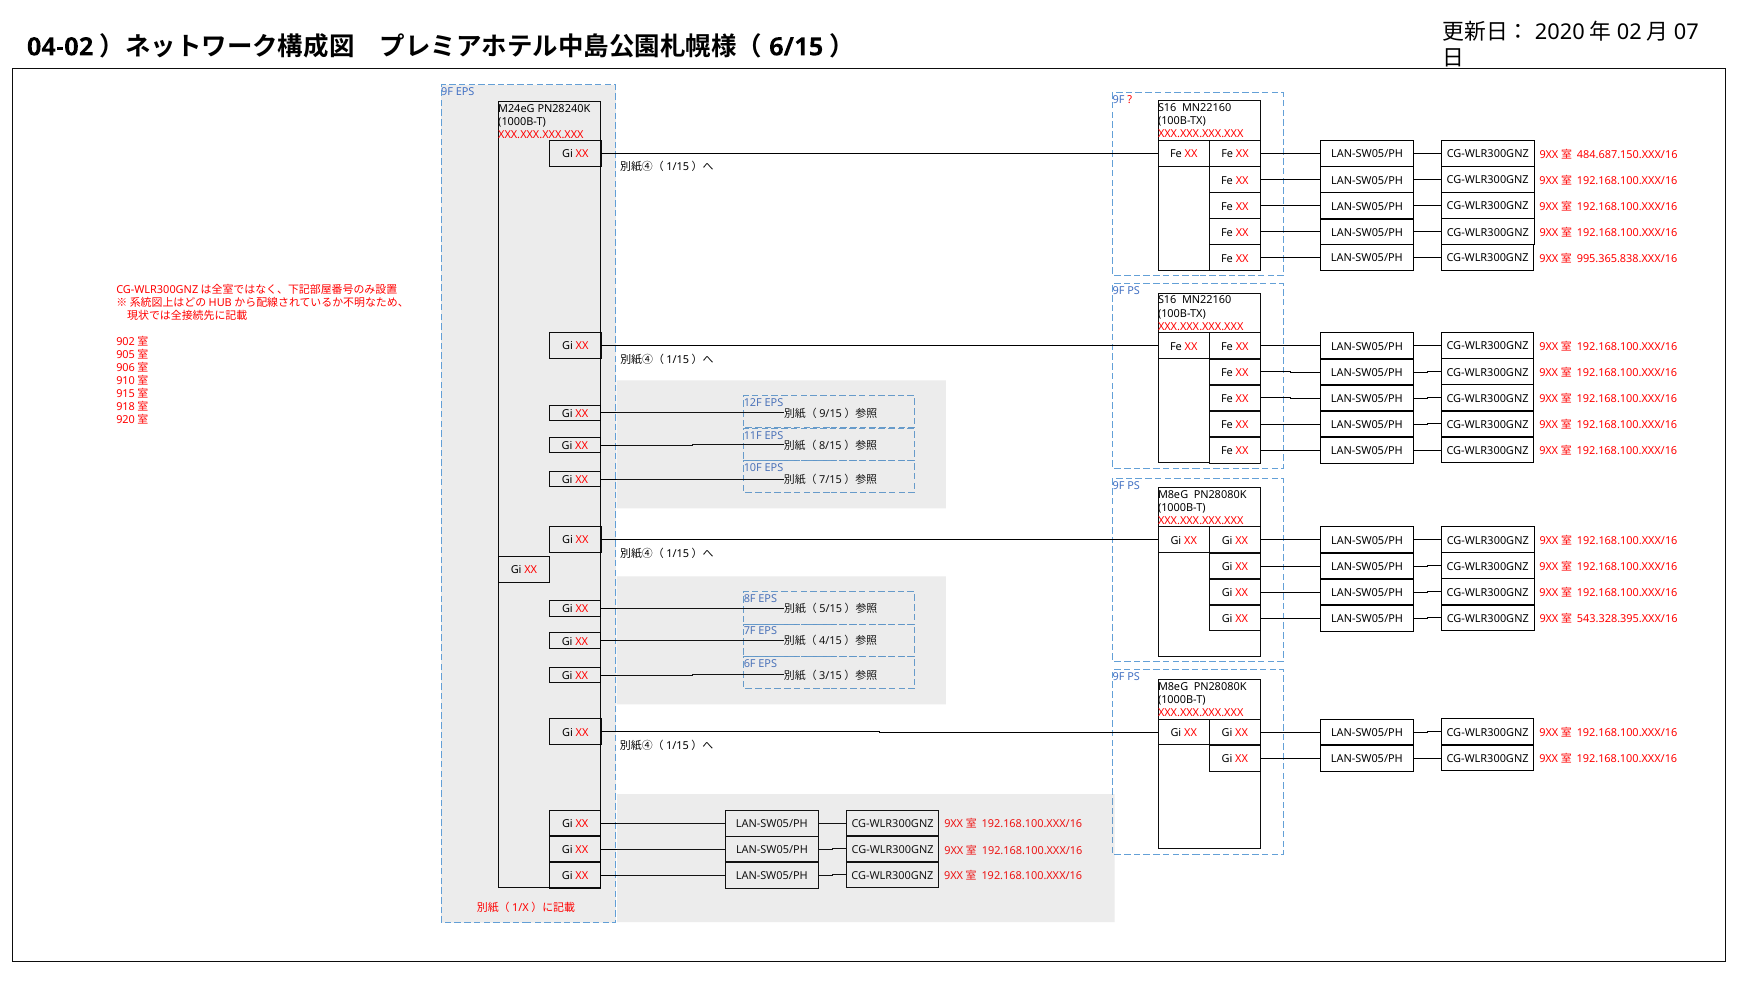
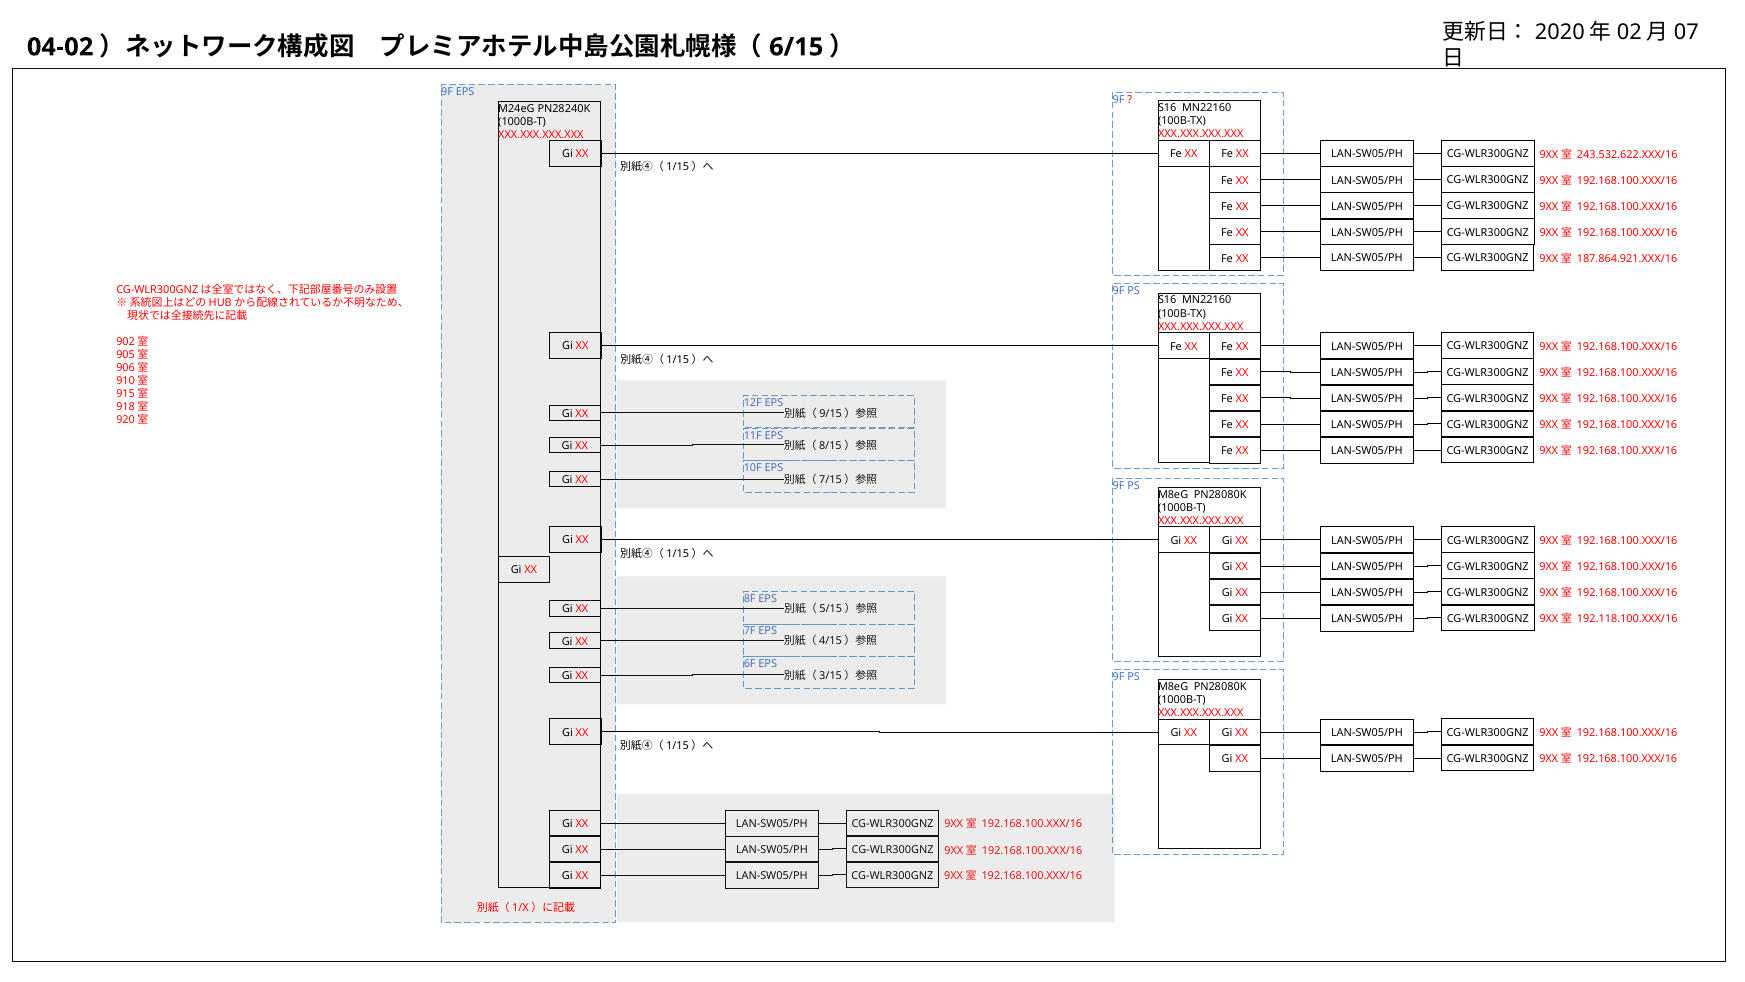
484.687.150.XXX/16: 484.687.150.XXX/16 -> 243.532.622.XXX/16 (1627, 154)
995.365.838.XXX/16: 995.365.838.XXX/16 -> 187.864.921.XXX/16 (1627, 258)
543.328.395.XXX/16: 543.328.395.XXX/16 -> 192.118.100.XXX/16 (1627, 619)
